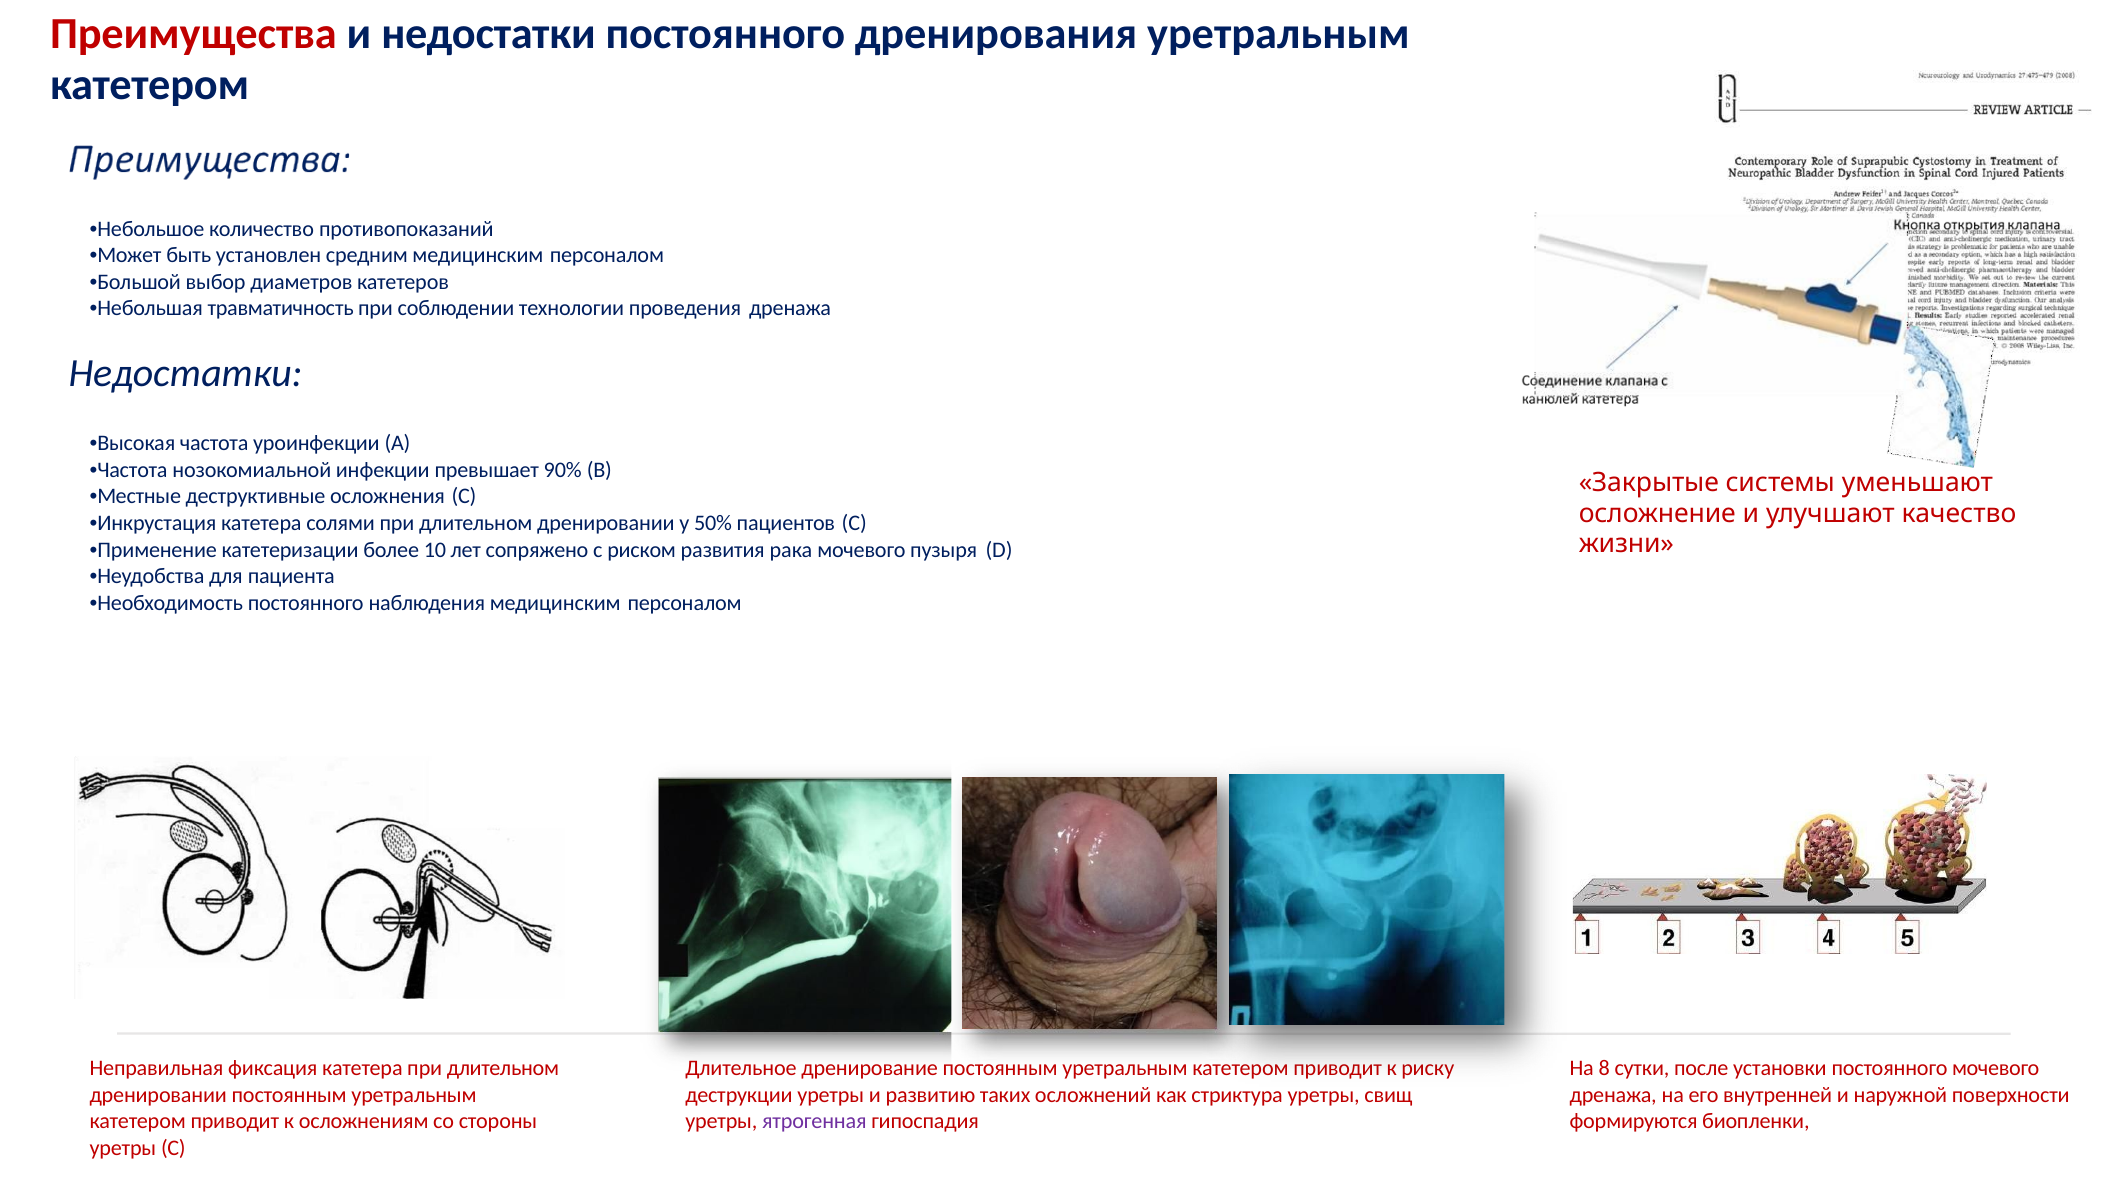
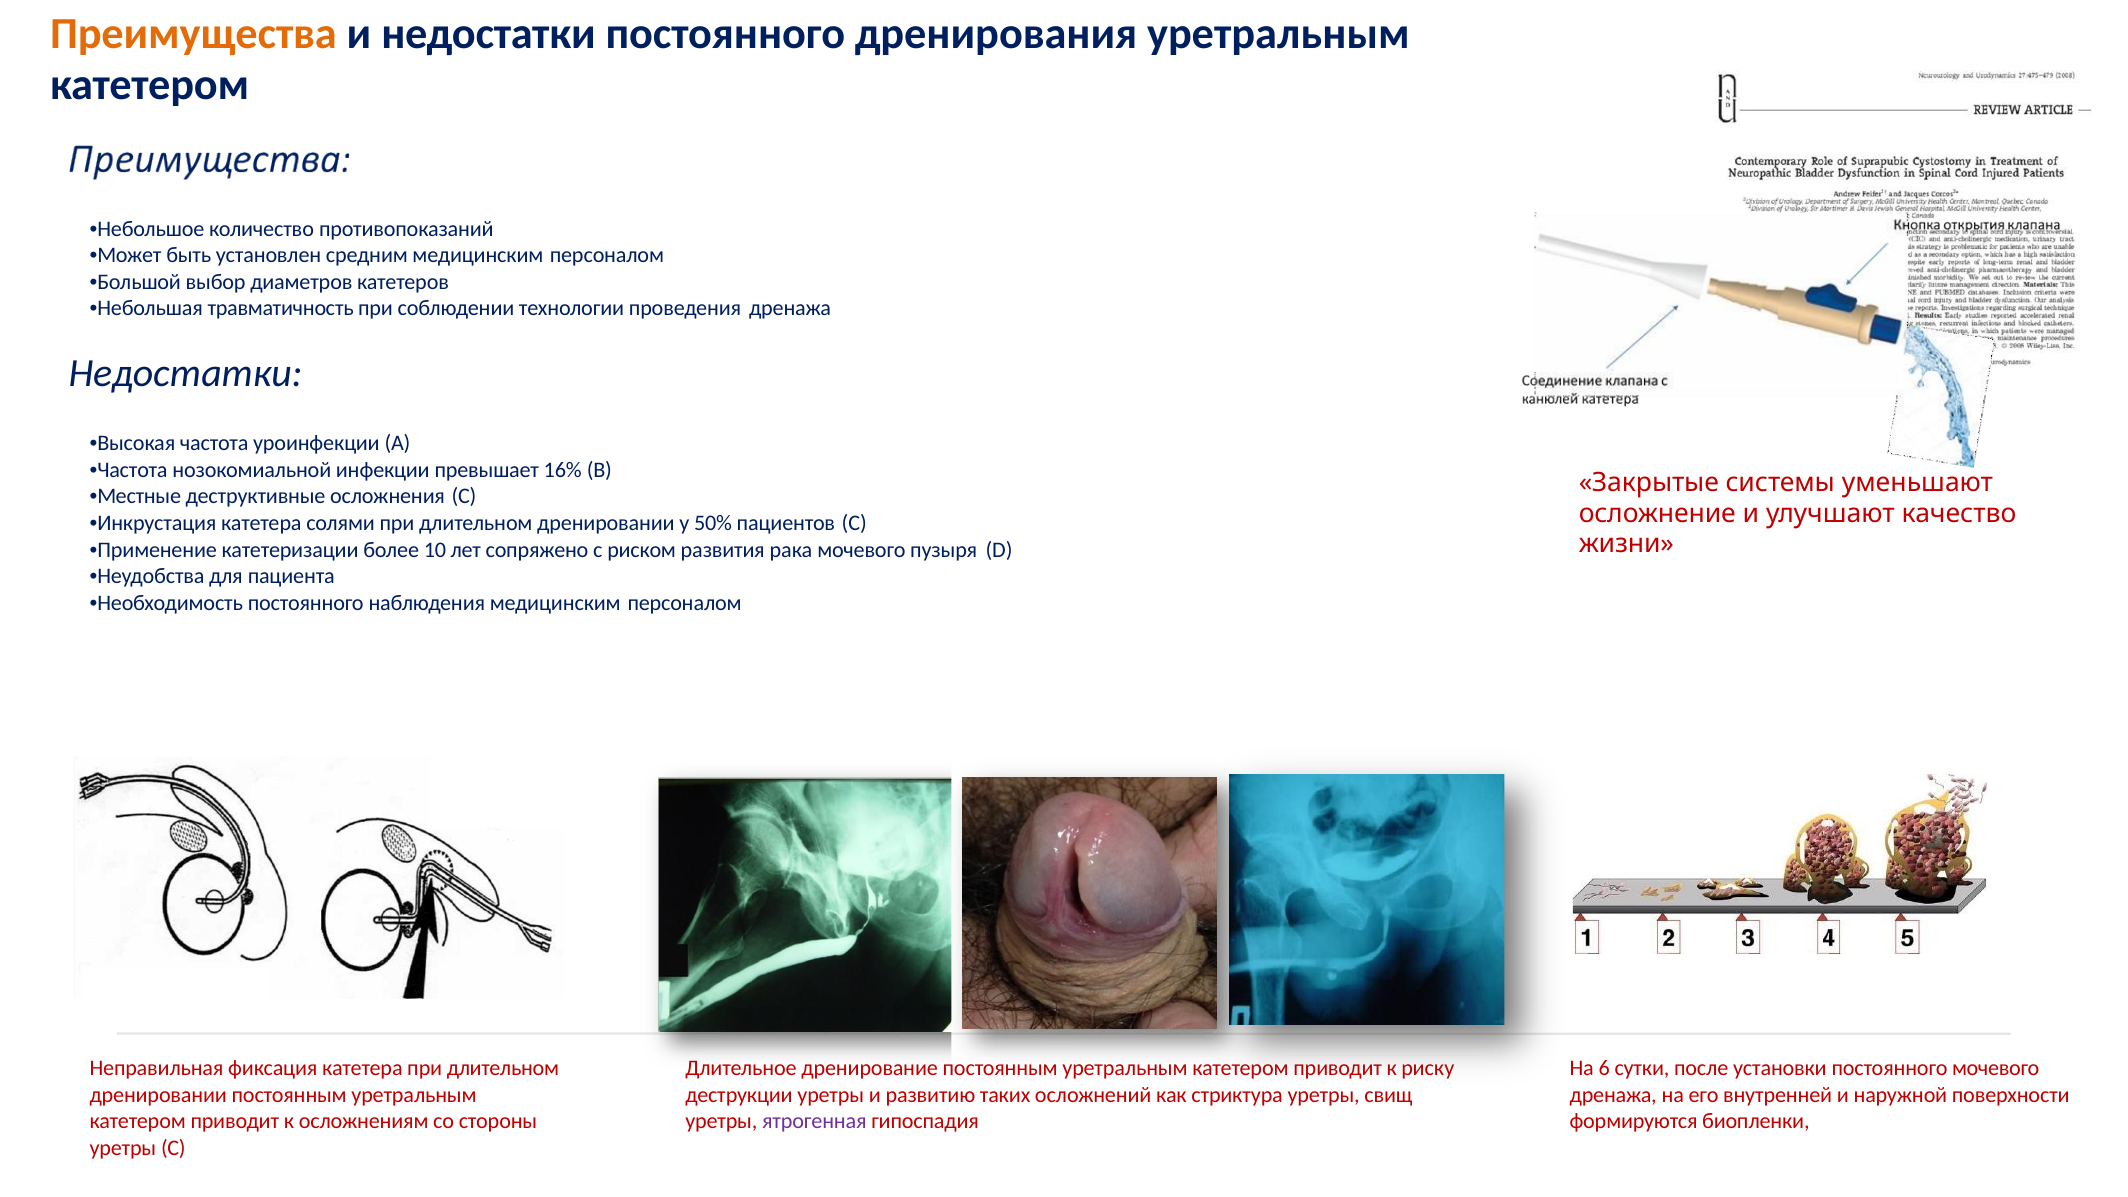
Преимущества colour: red -> orange (193, 34)
90%: 90% -> 16% (563, 470)
8: 8 -> 6 (1604, 1068)
